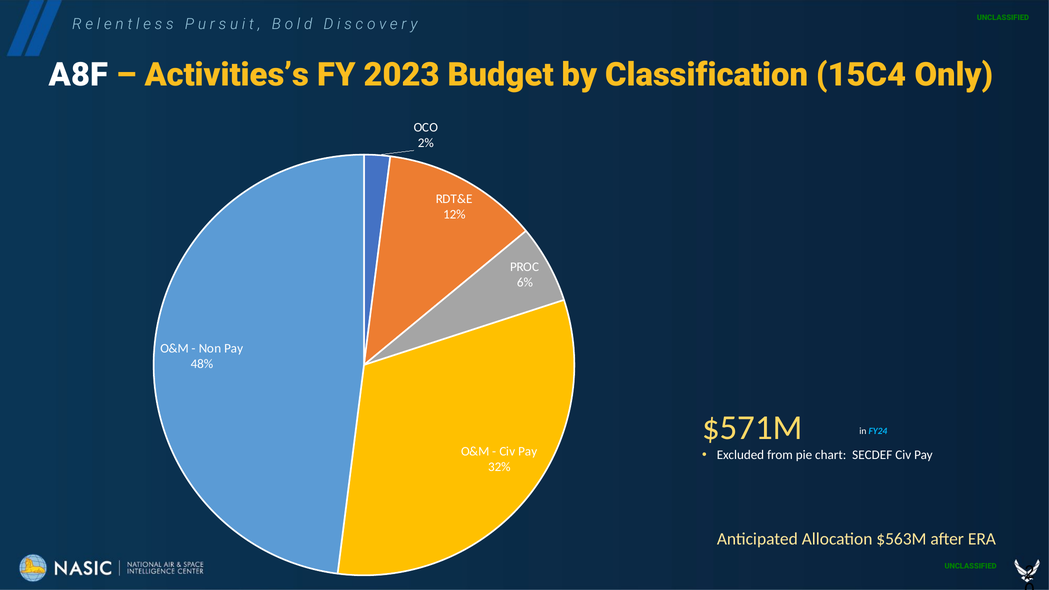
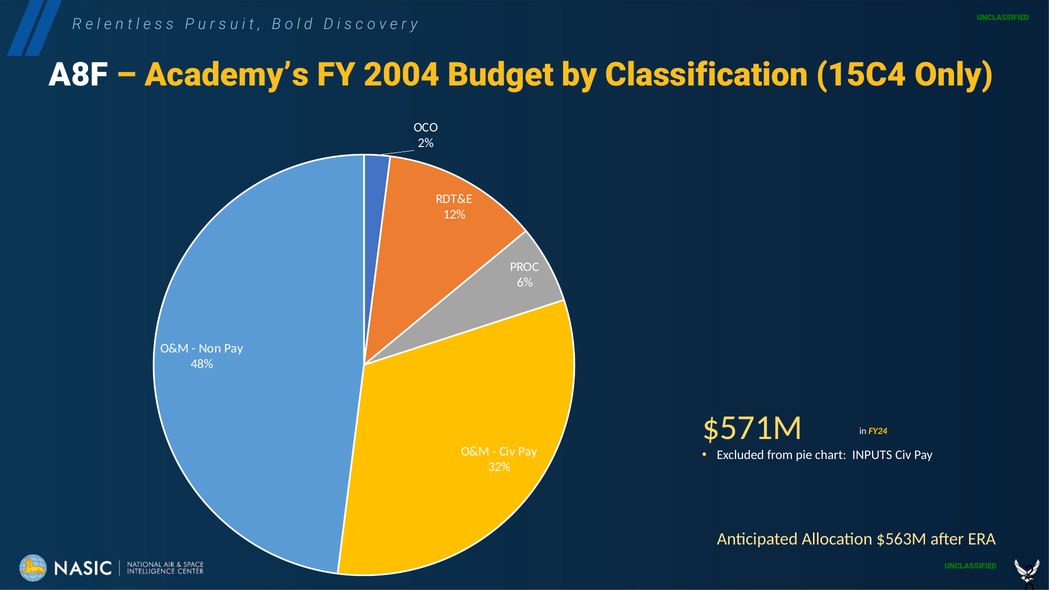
Activities’s: Activities’s -> Academy’s (227, 75)
2023: 2023 -> 2004 (402, 75)
FY24 colour: light blue -> yellow (878, 431)
SECDEF: SECDEF -> INPUTS (872, 455)
